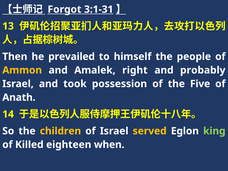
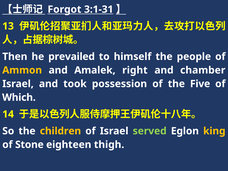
probably: probably -> chamber (203, 70)
Anath: Anath -> Which (19, 97)
served colour: yellow -> light green (150, 131)
king colour: light green -> yellow (214, 131)
Killed: Killed -> Stone (29, 145)
when: when -> thigh (109, 145)
